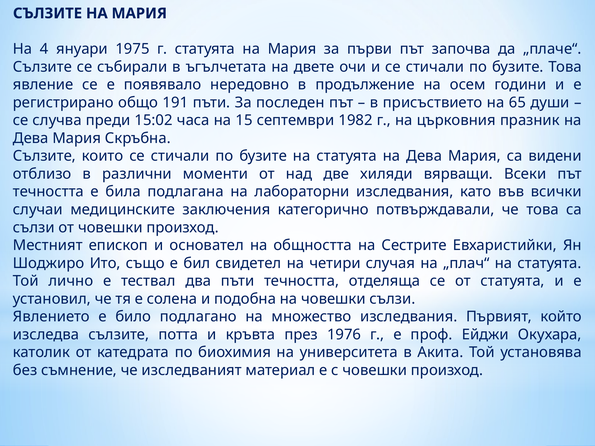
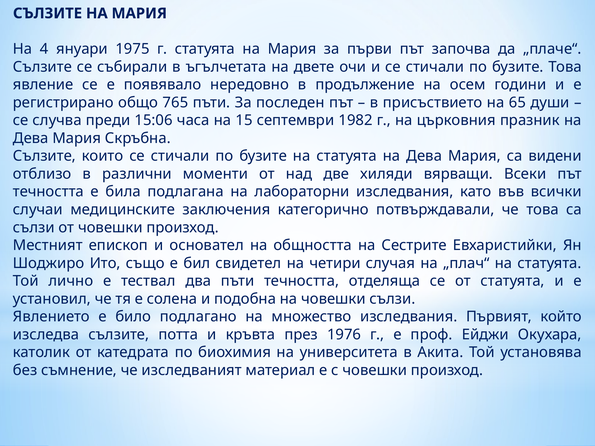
191: 191 -> 765 (175, 103)
15:02: 15:02 -> 15:06 (154, 120)
